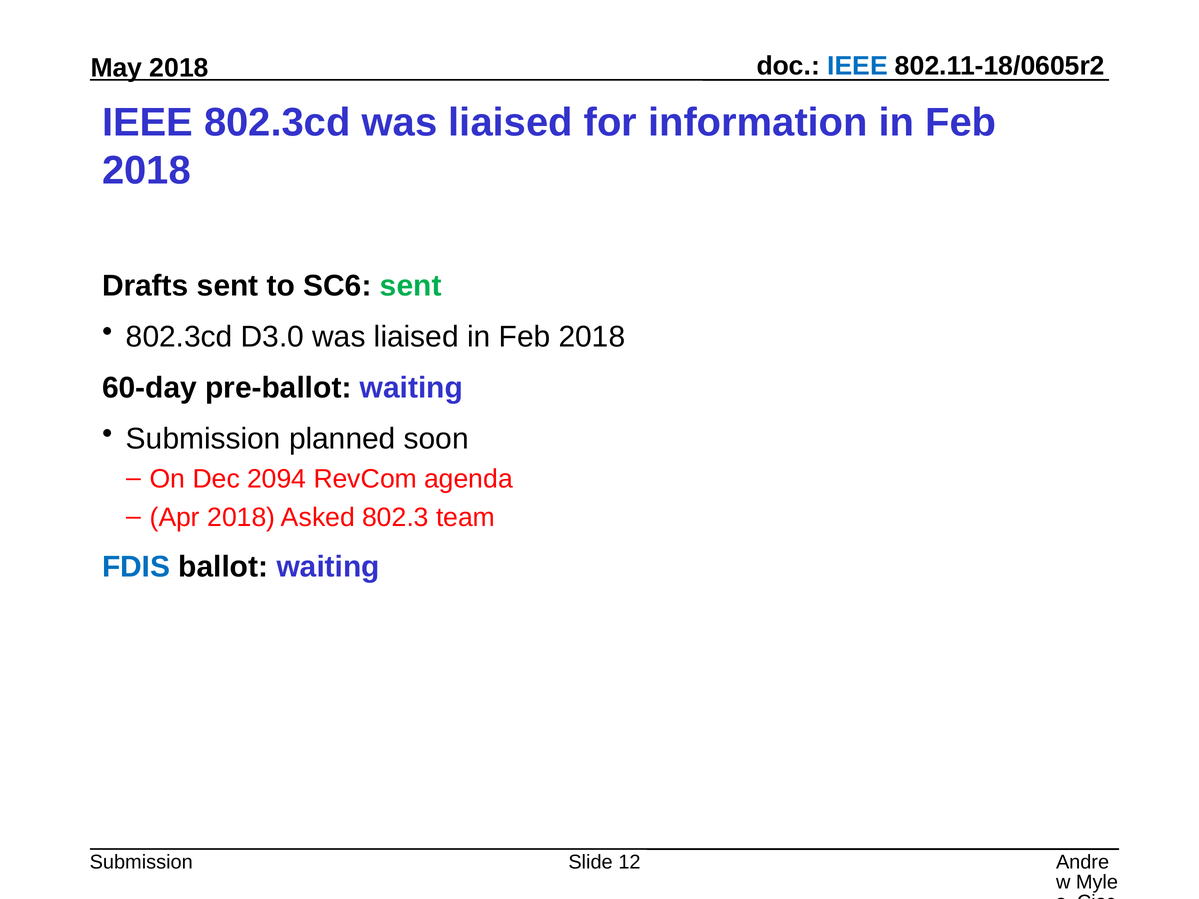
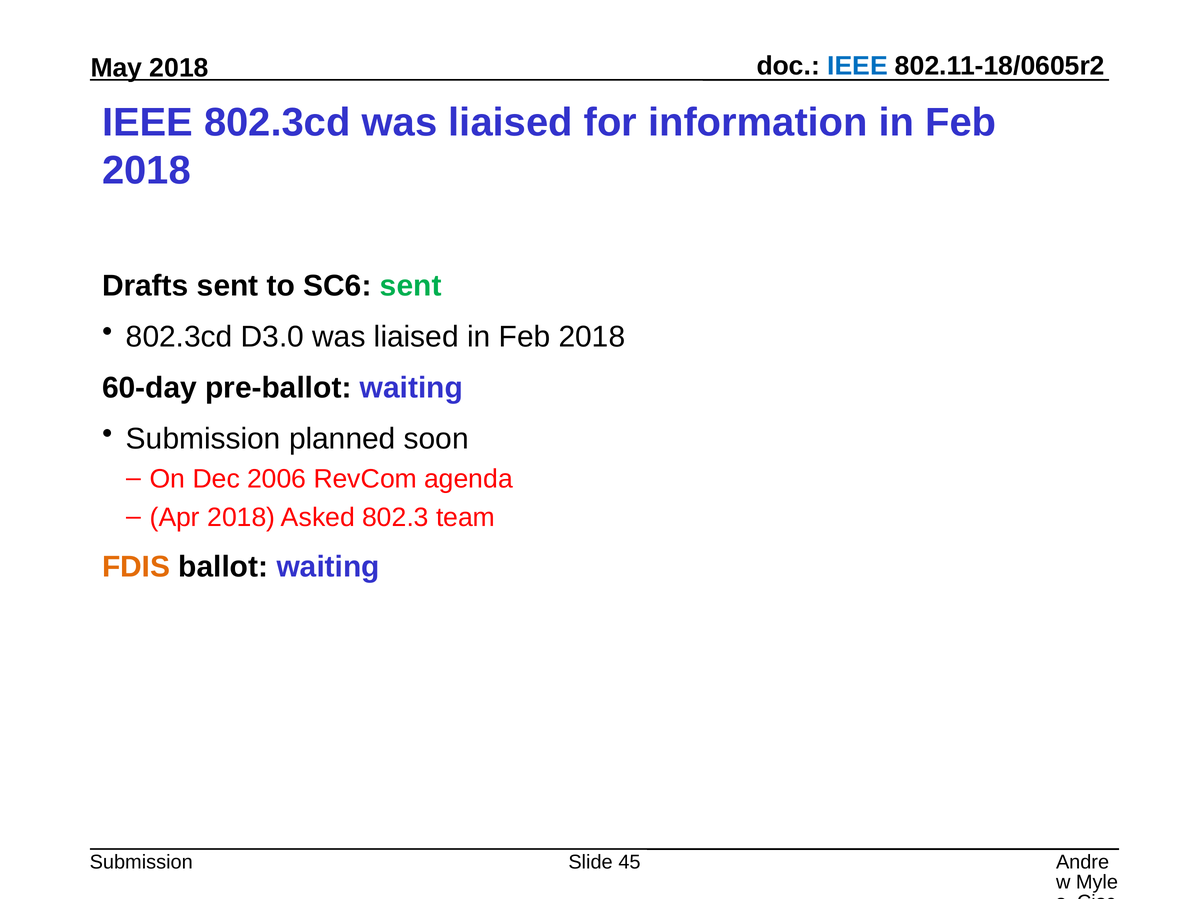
2094: 2094 -> 2006 (277, 479)
FDIS colour: blue -> orange (136, 567)
12: 12 -> 45 (629, 862)
